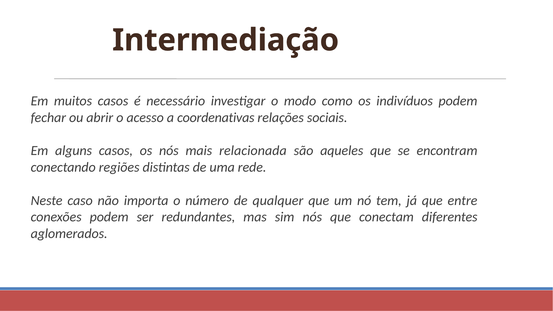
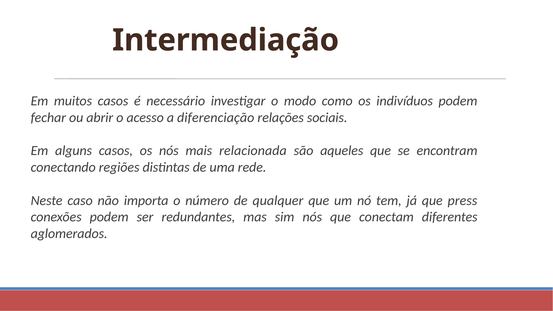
coordenativas: coordenativas -> diferenciação (216, 118)
entre: entre -> press (462, 201)
